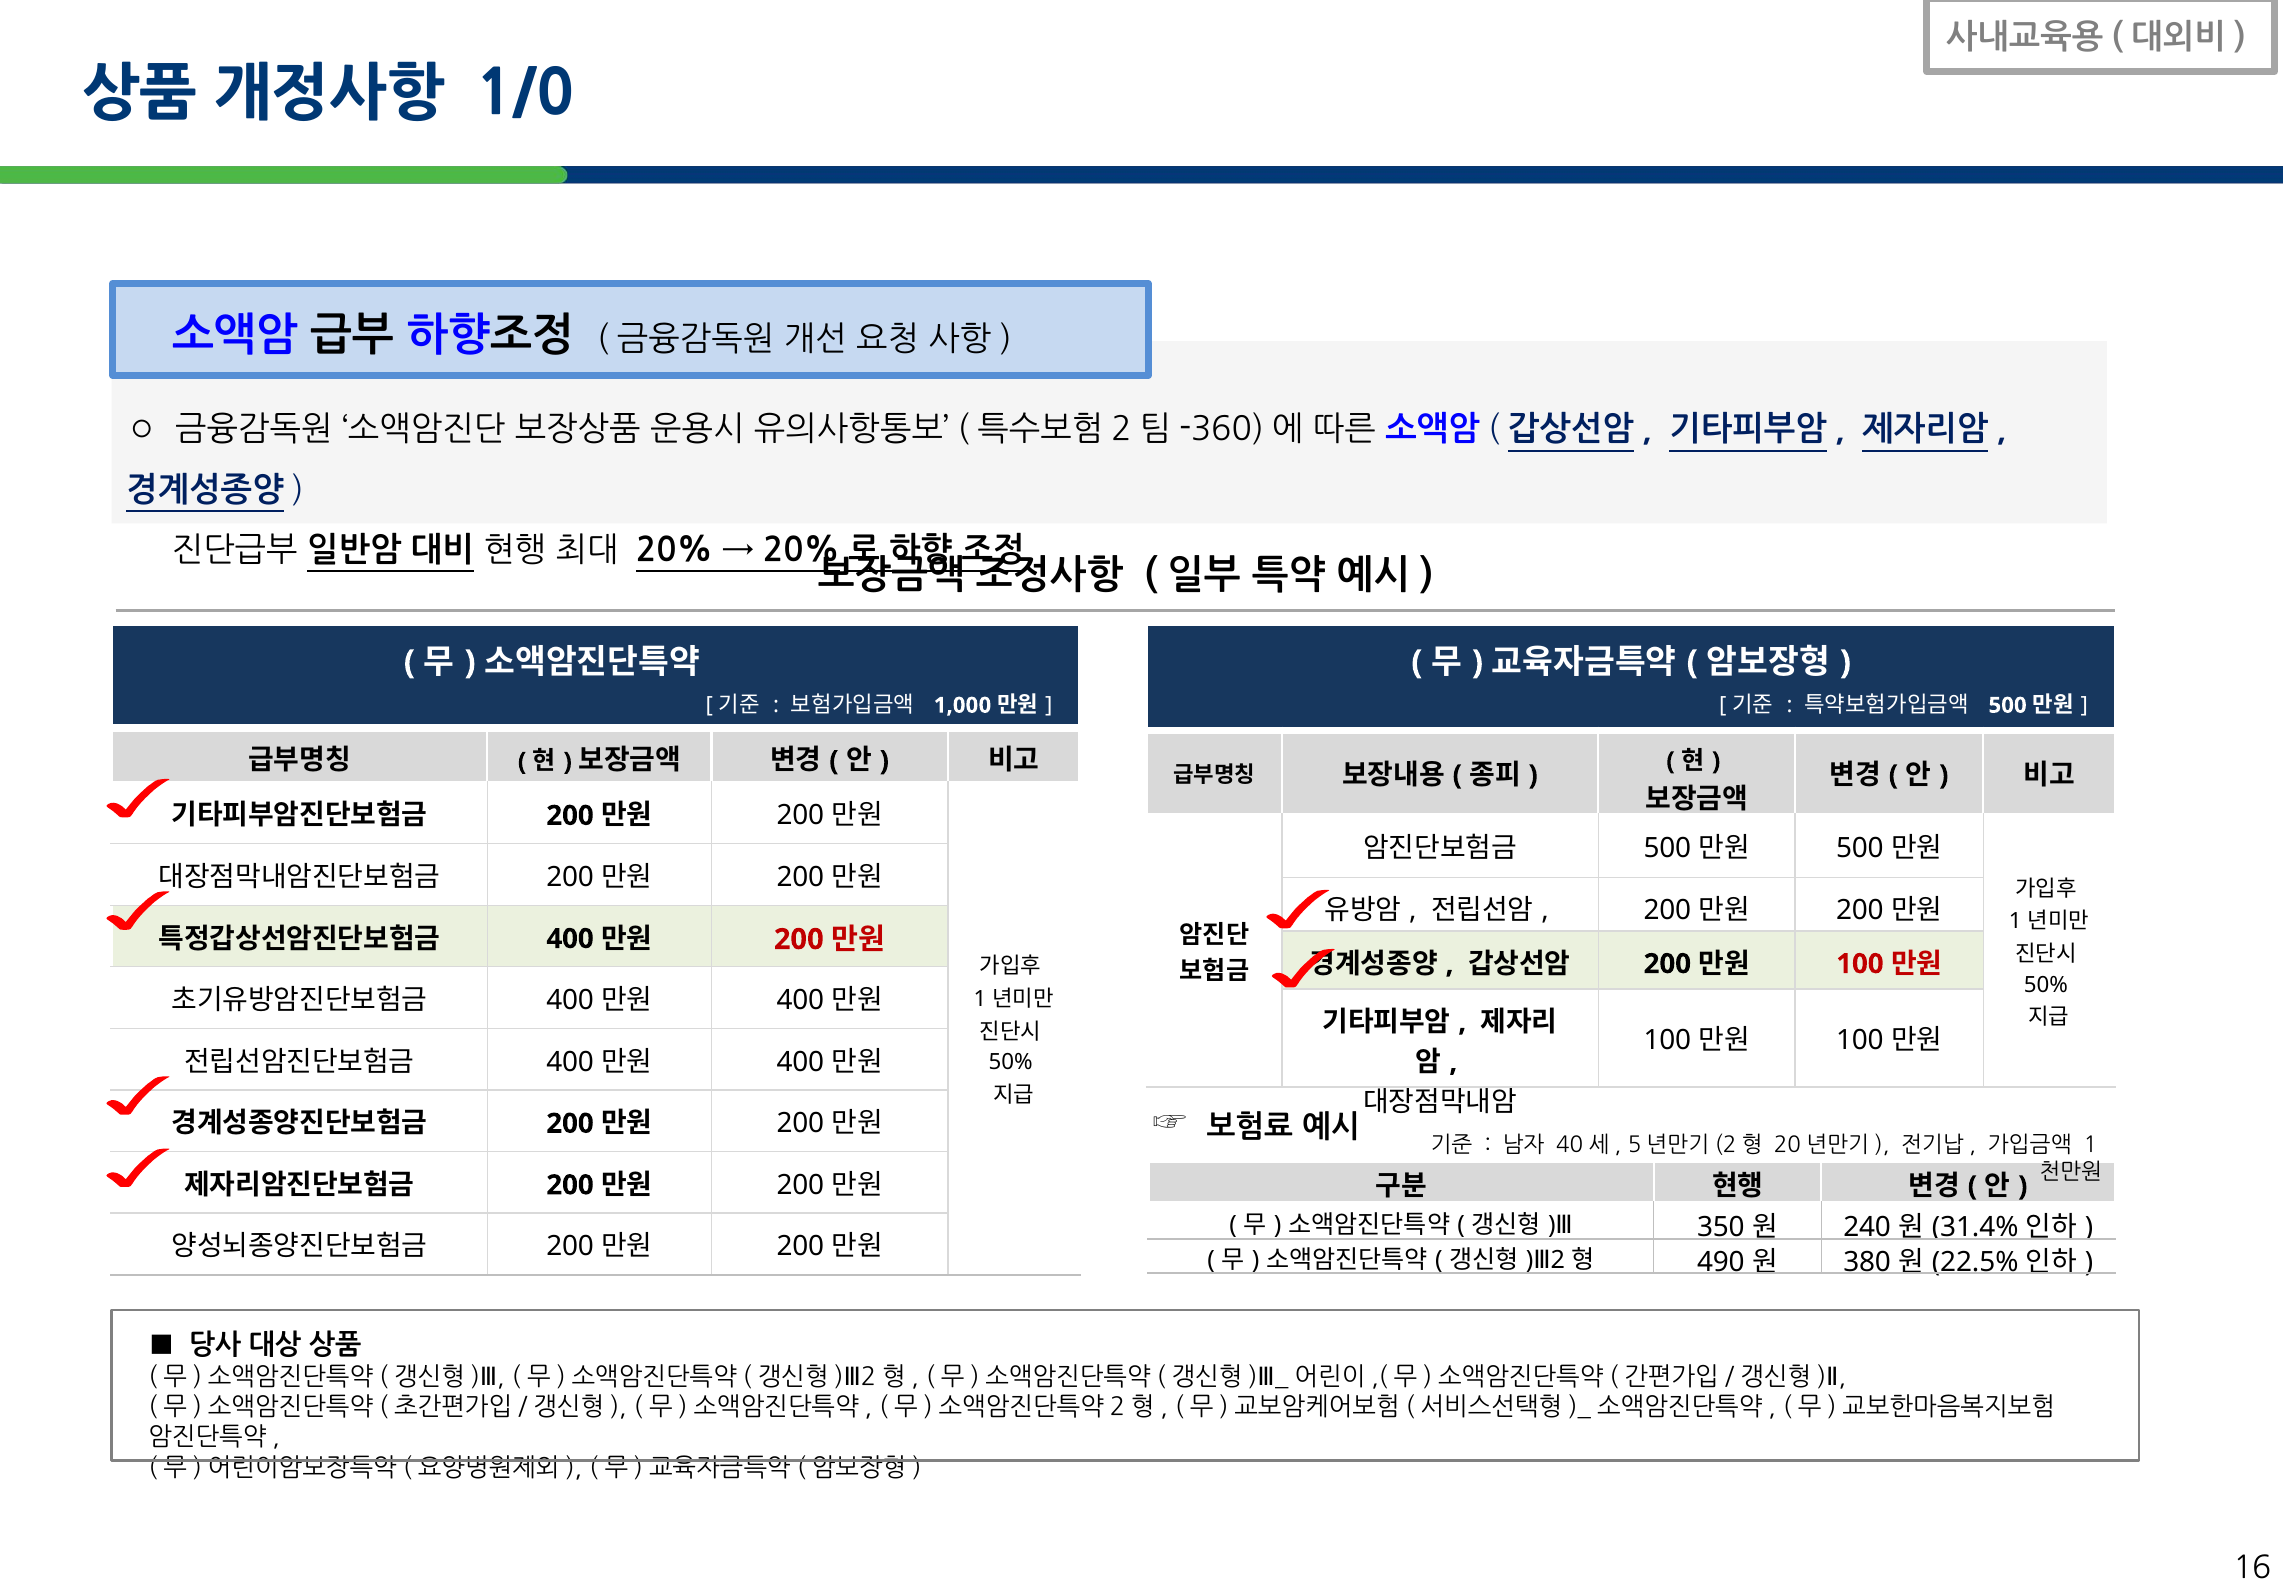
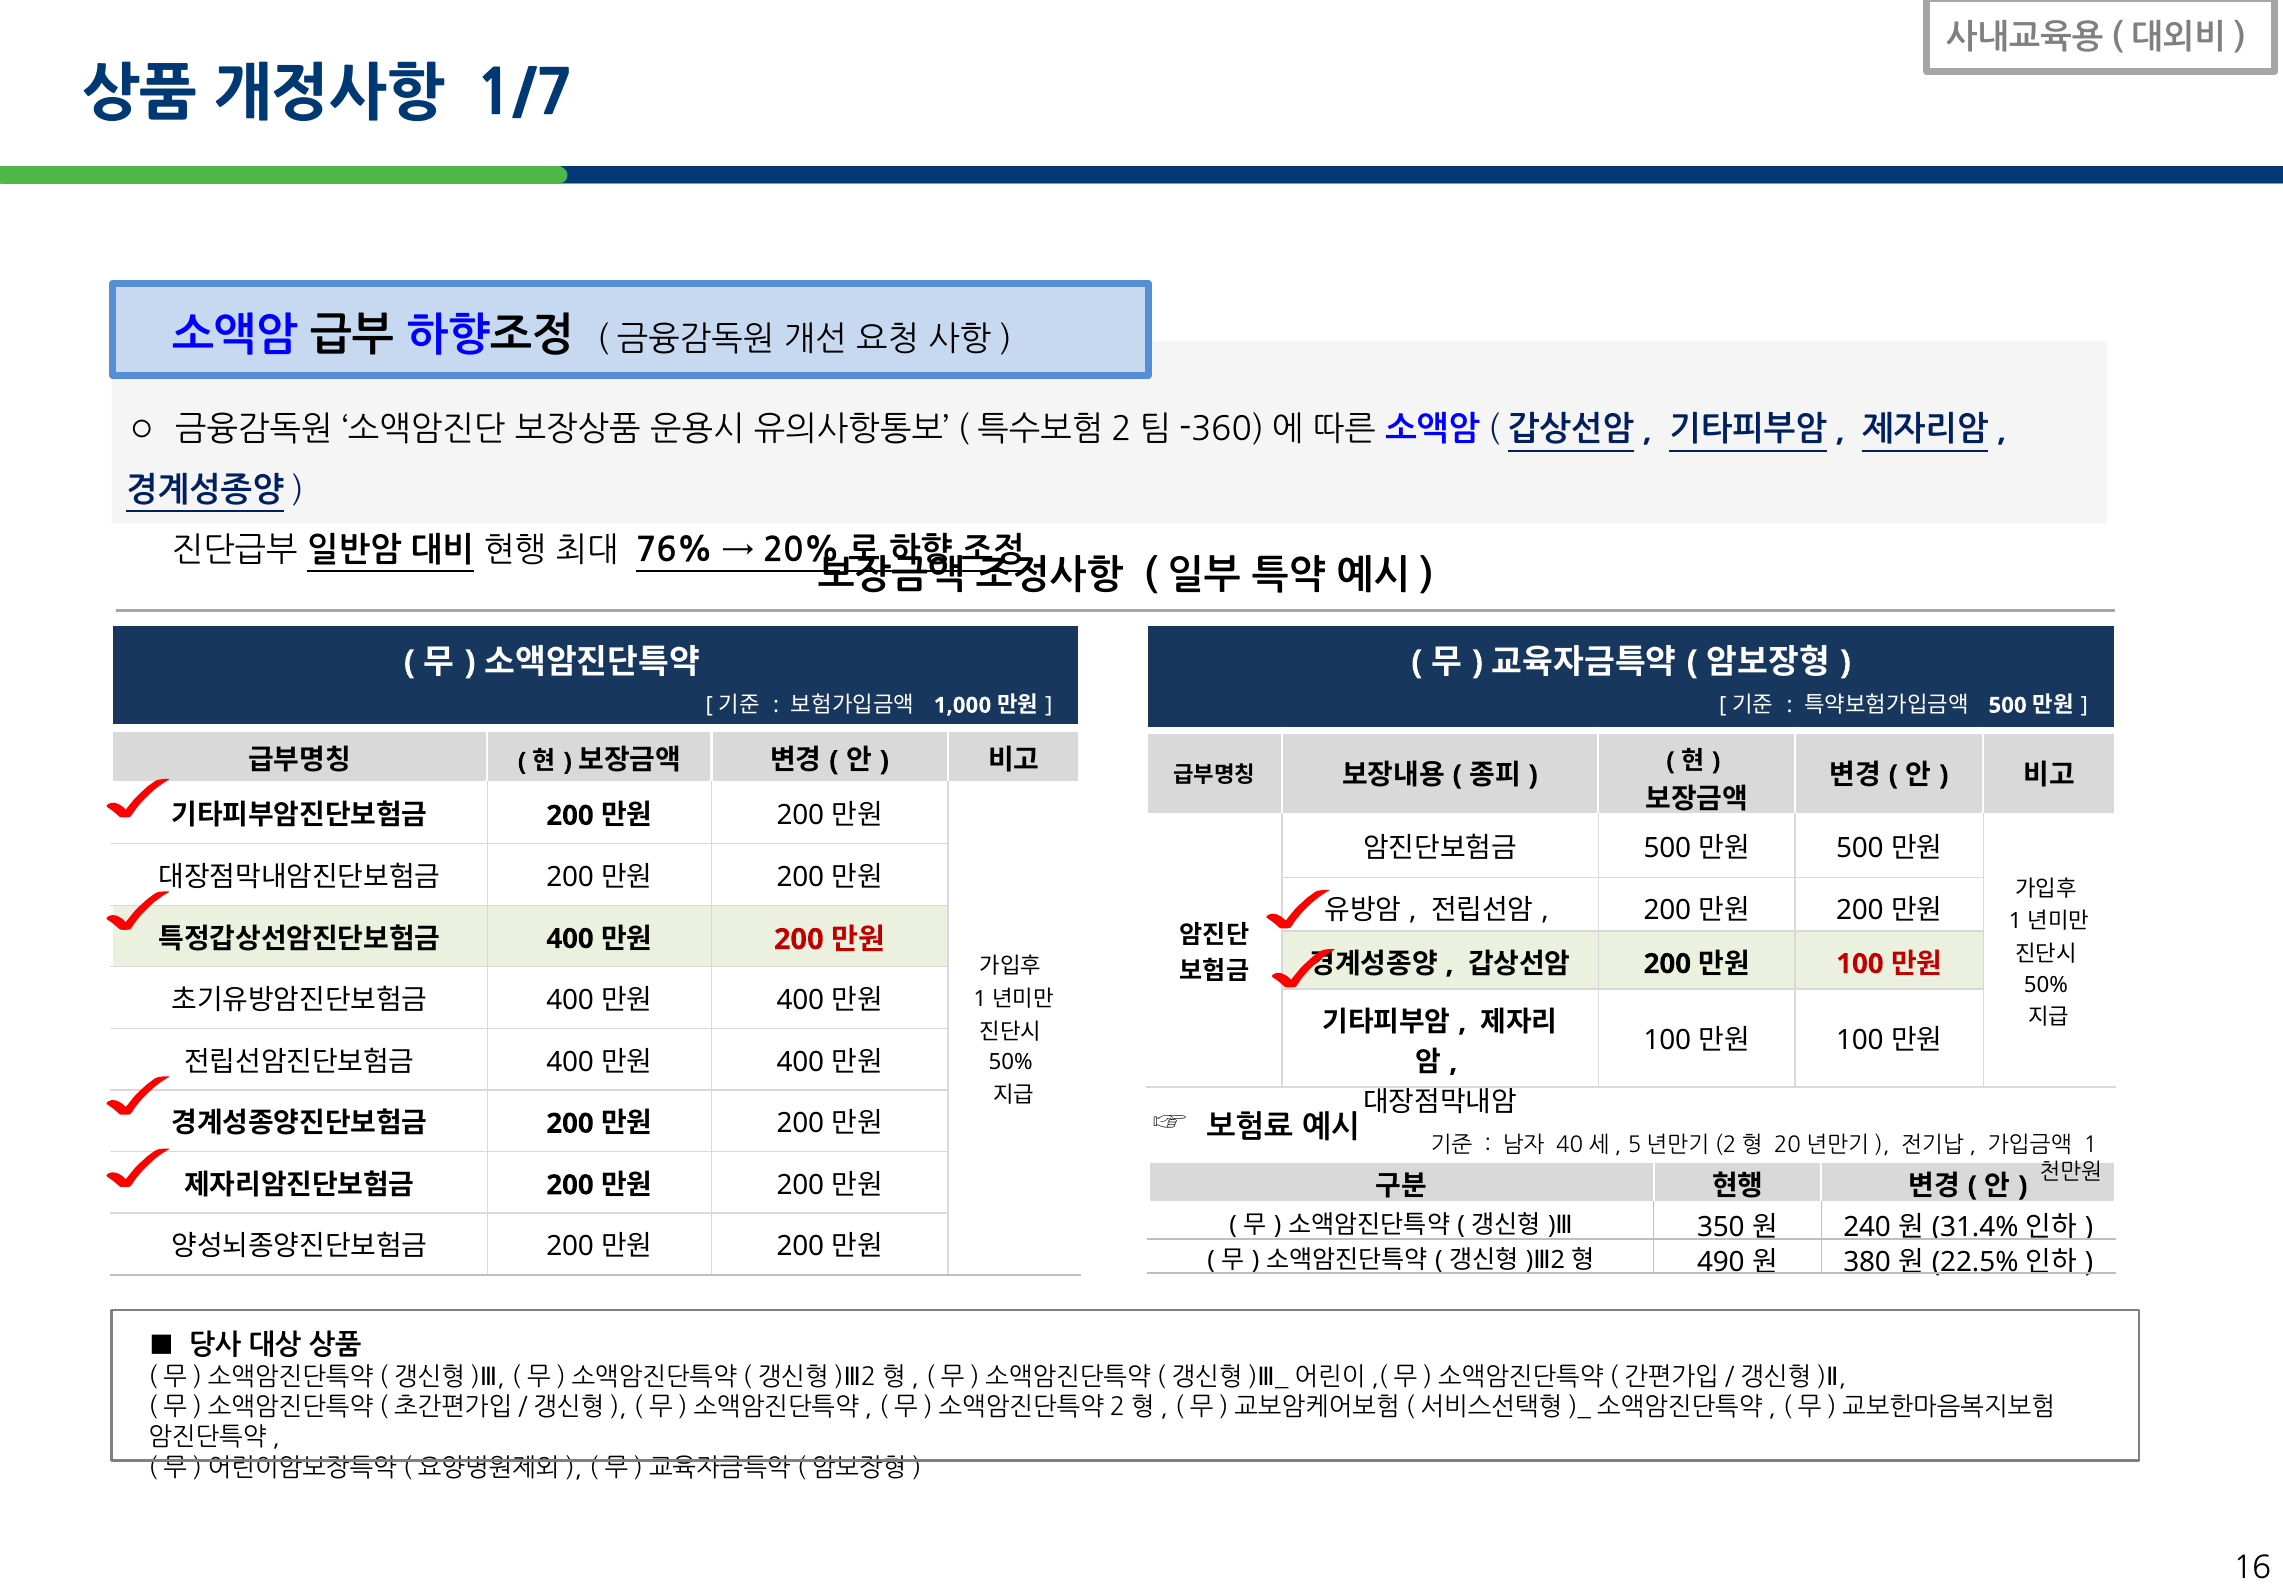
1/0: 1/0 -> 1/7 (525, 94)
20%: 20% -> 76% (675, 551)
